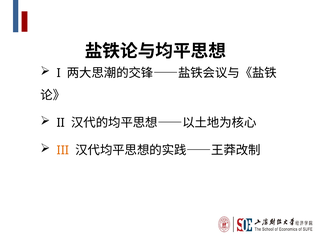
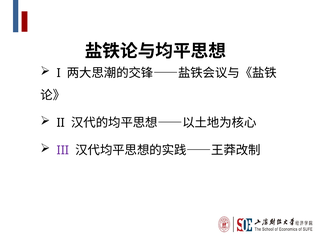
III colour: orange -> purple (63, 151)
